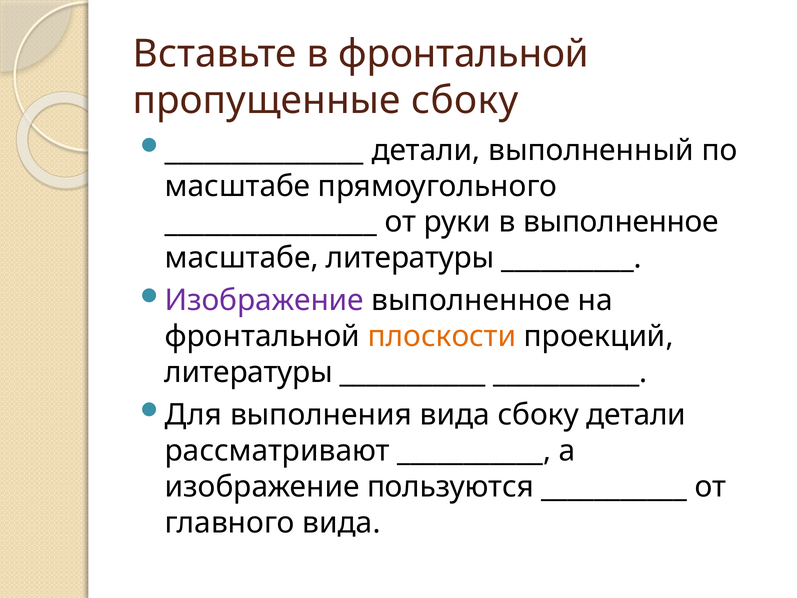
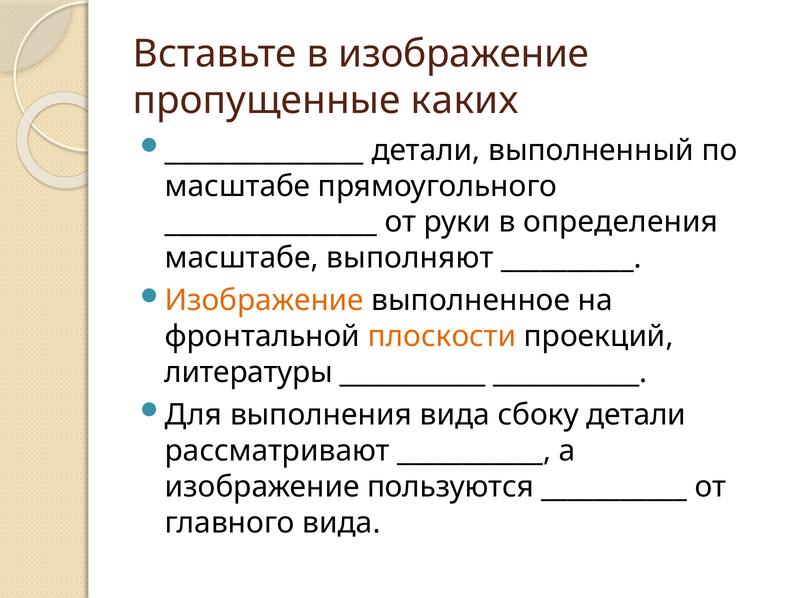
в фронтальной: фронтальной -> изображение (464, 54)
пропущенные сбоку: сбоку -> каких (465, 100)
в выполненное: выполненное -> определения (621, 222)
масштабе литературы: литературы -> выполняют (410, 258)
Изображение colour: purple -> orange (264, 300)
